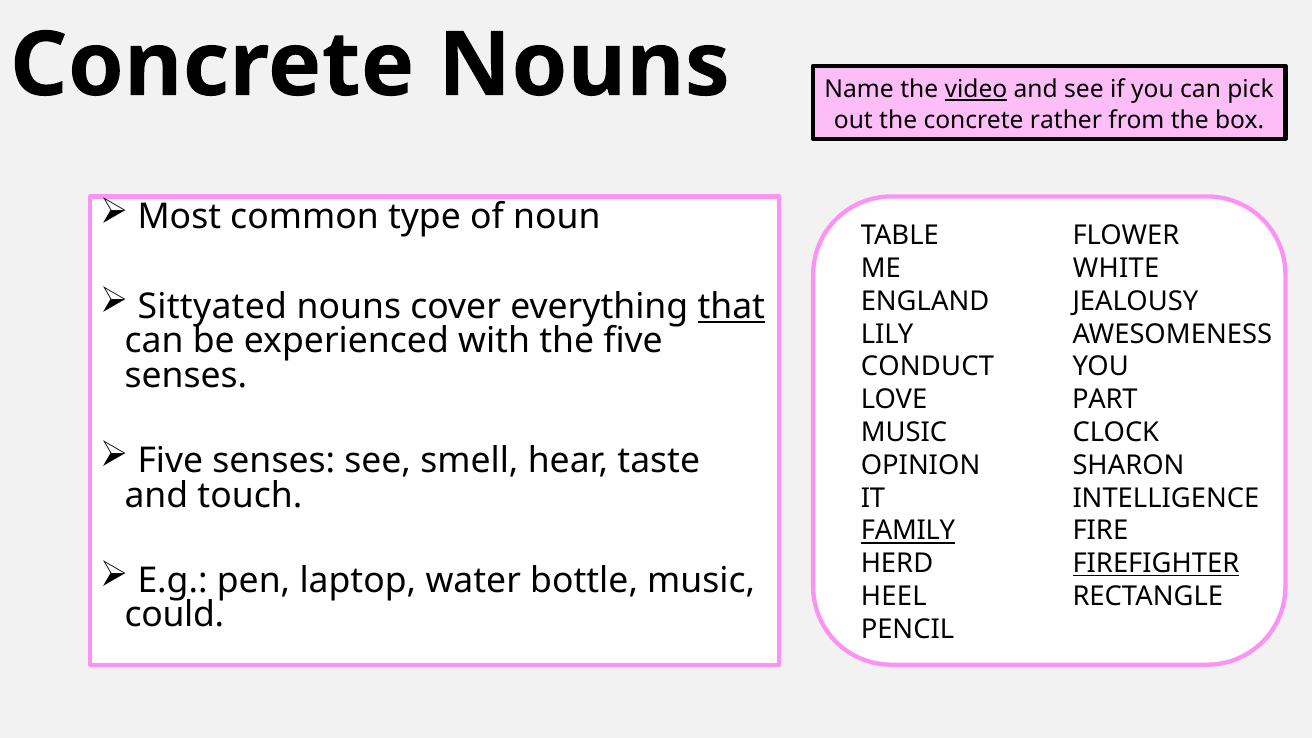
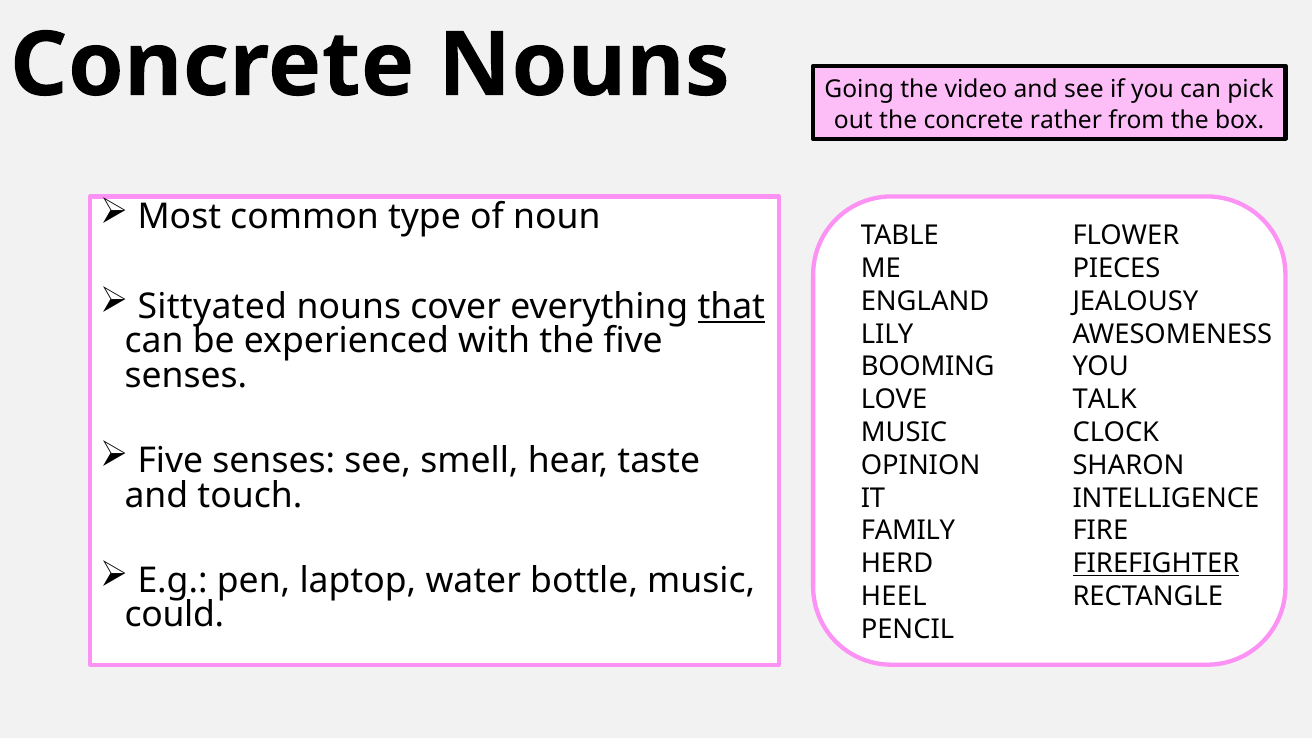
Name: Name -> Going (859, 89)
video underline: present -> none (976, 89)
WHITE: WHITE -> PIECES (1116, 268)
CONDUCT: CONDUCT -> BOOMING (928, 367)
PART: PART -> TALK (1105, 400)
FAMILY underline: present -> none (908, 531)
